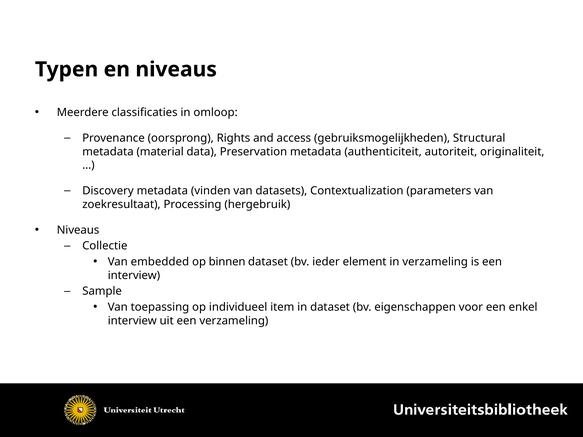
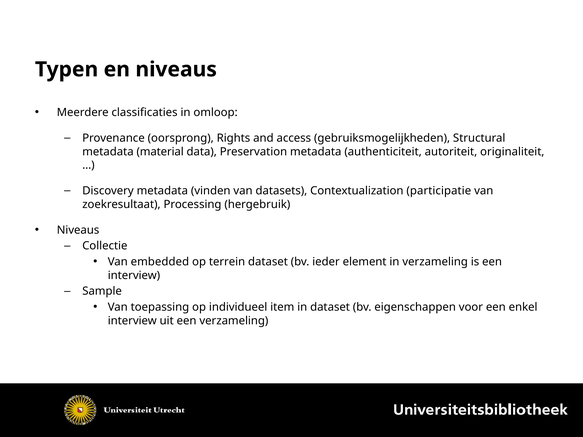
parameters: parameters -> participatie (439, 191)
binnen: binnen -> terrein (227, 262)
